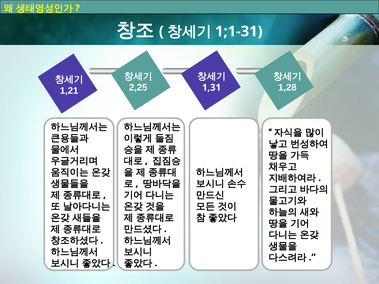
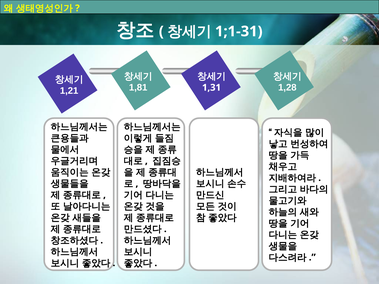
2,25: 2,25 -> 1,81 (138, 88)
